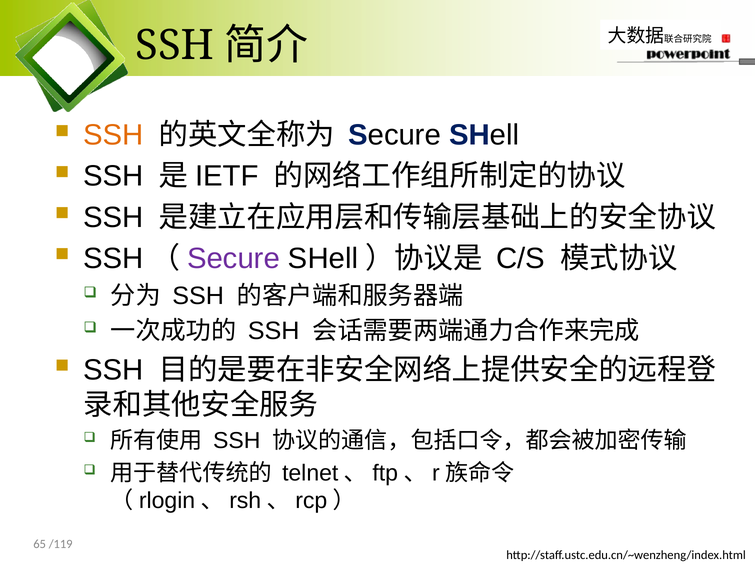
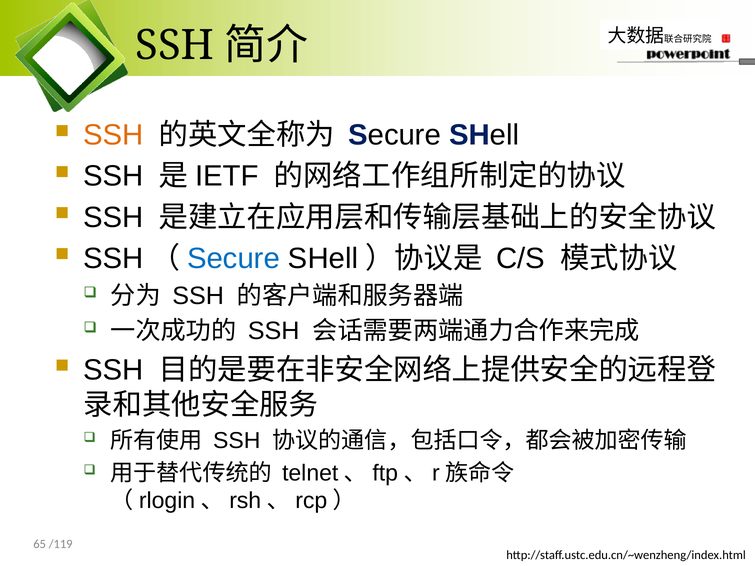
Secure colour: purple -> blue (234, 259)
